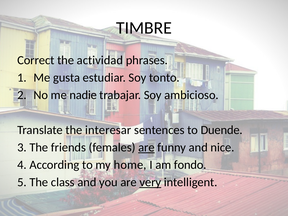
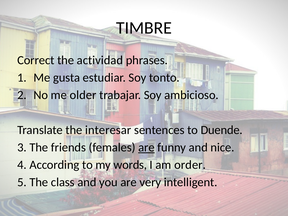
nadie: nadie -> older (83, 95)
home: home -> words (130, 165)
fondo: fondo -> order (190, 165)
very underline: present -> none (150, 182)
